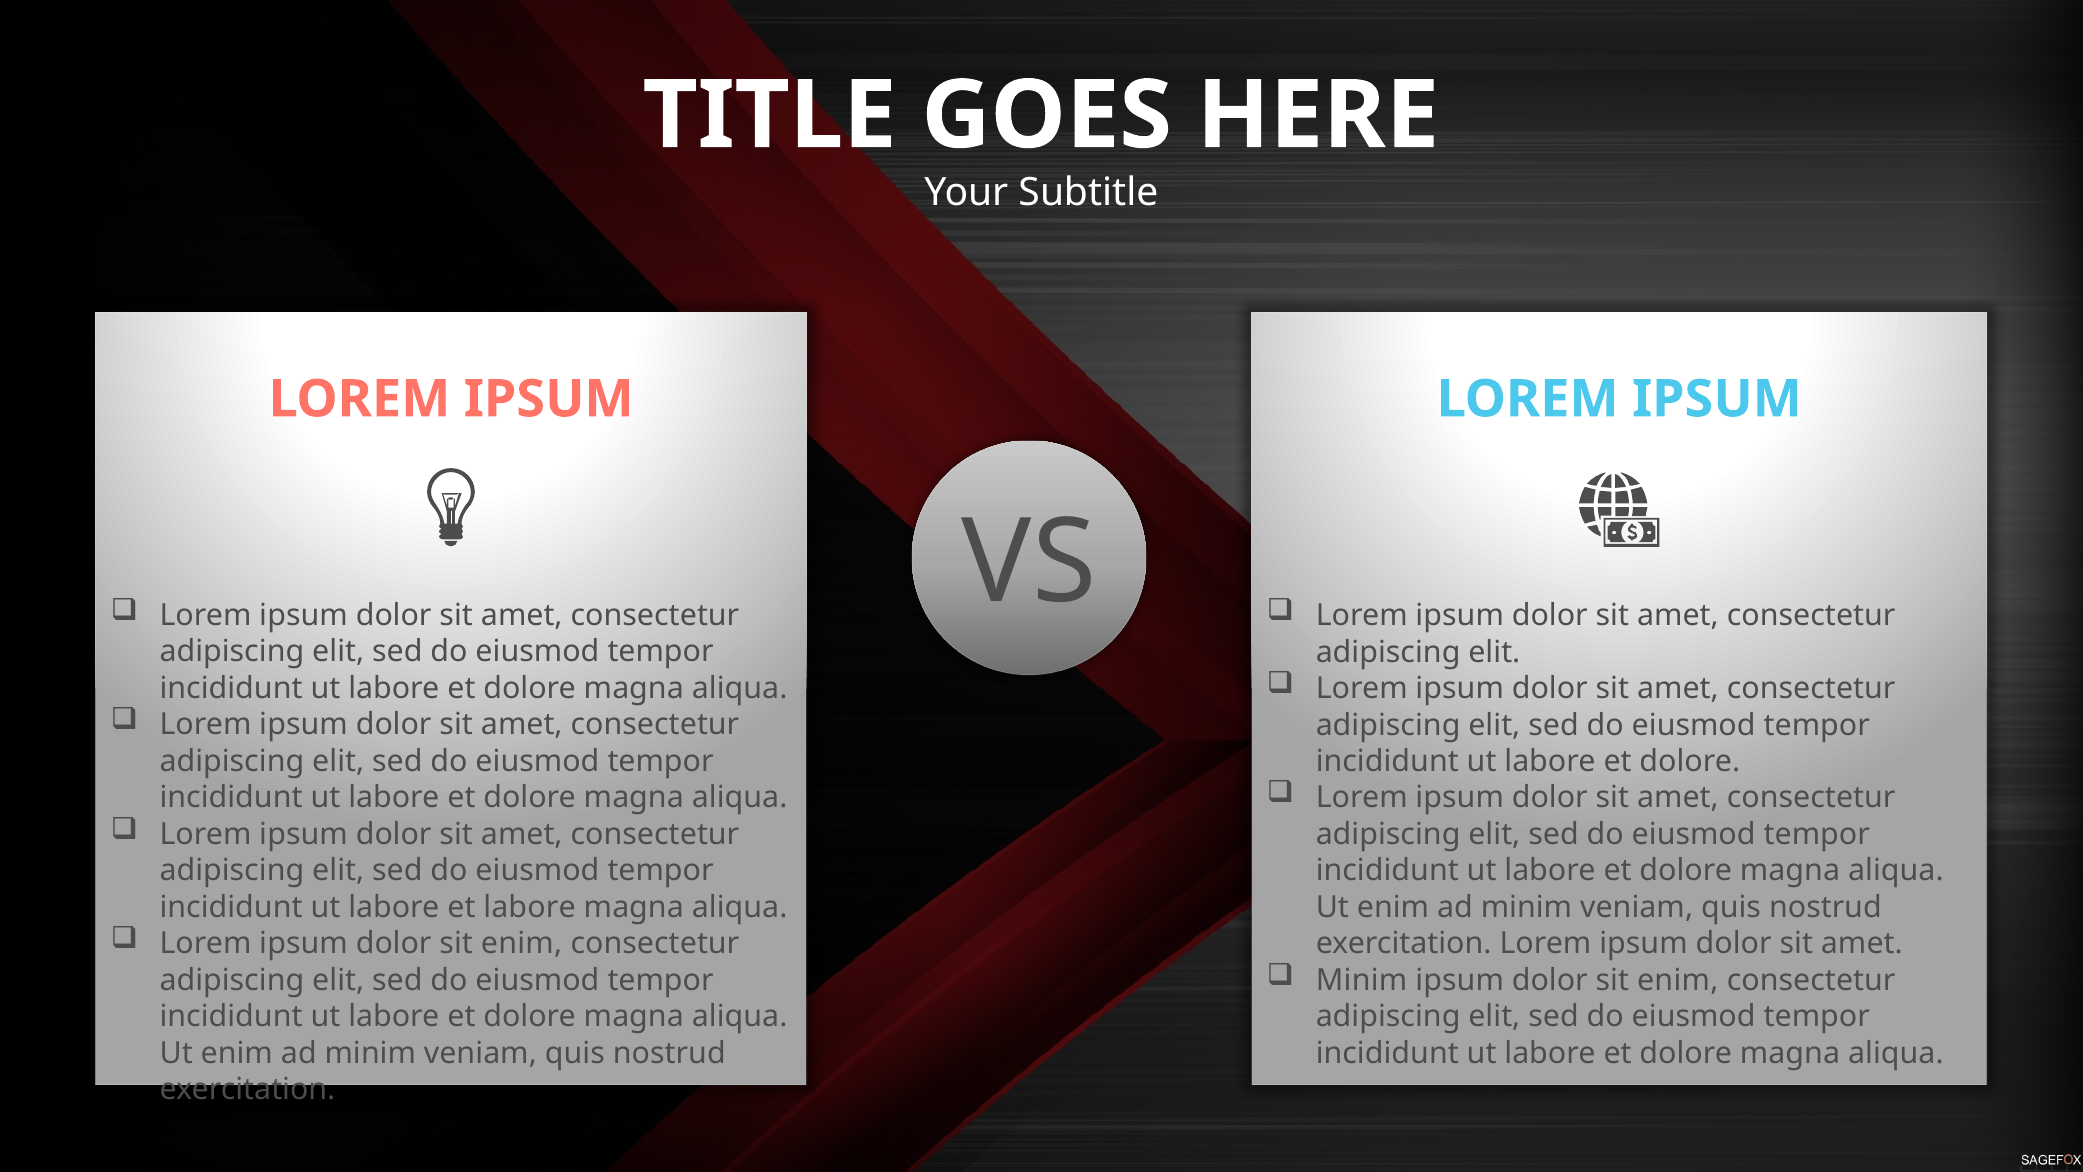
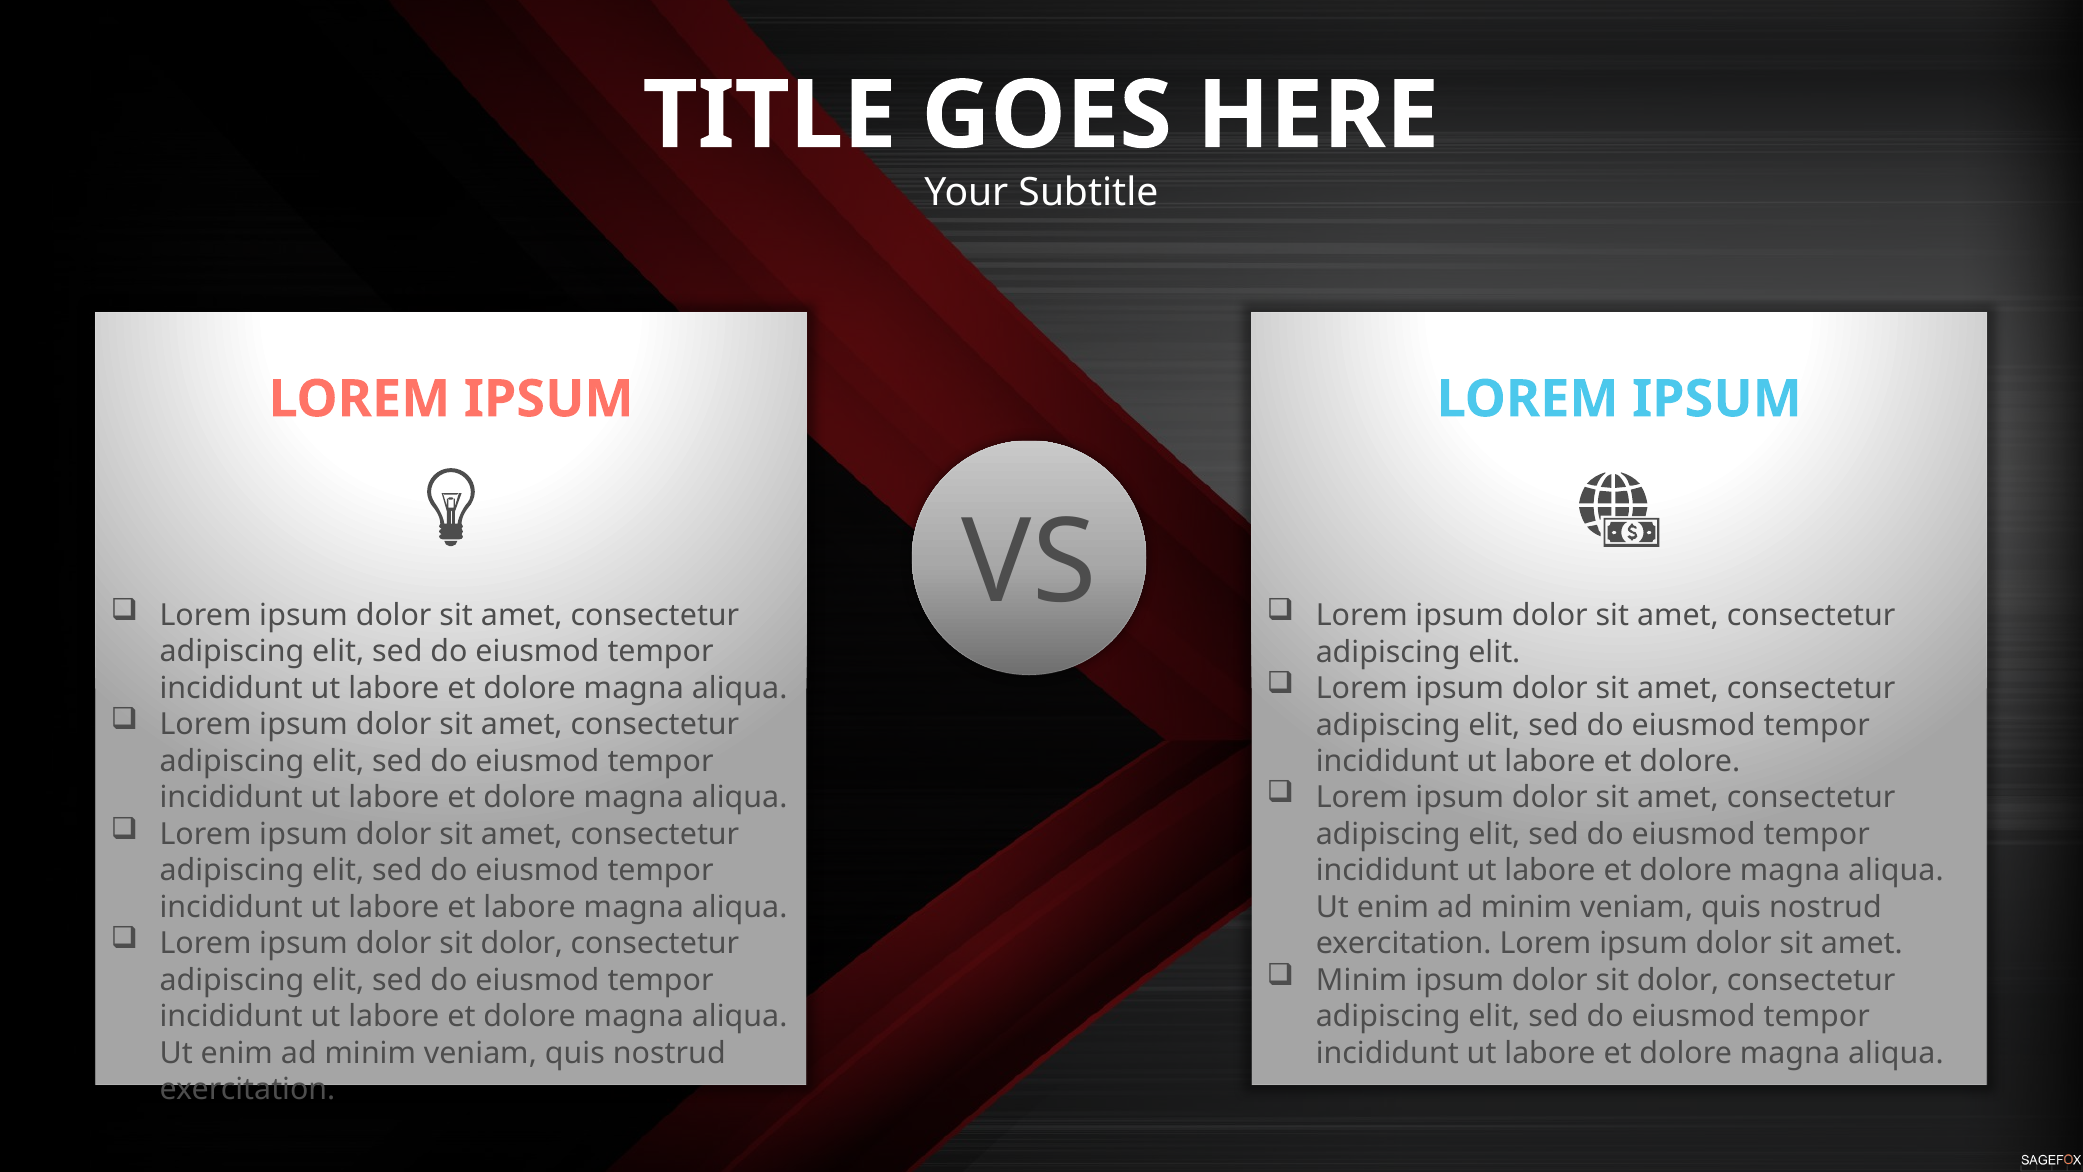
enim: enim -> dolor (522, 944)
enim: enim -> dolor (1678, 980)
